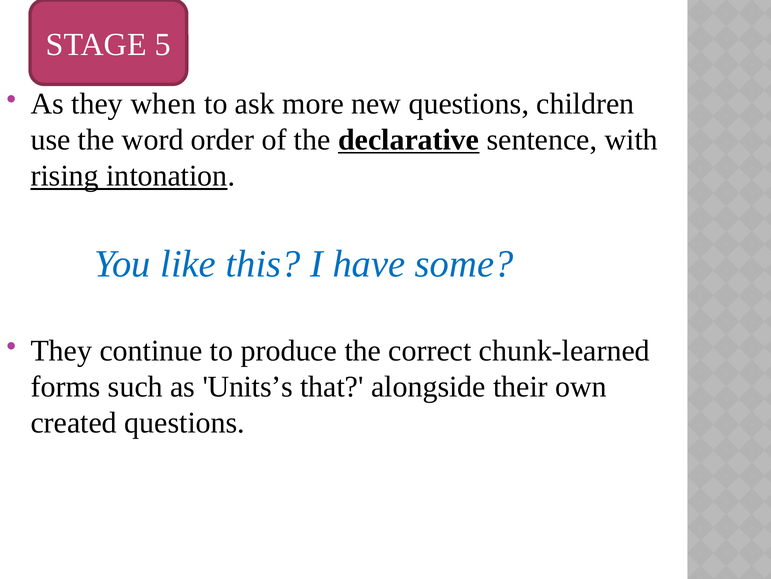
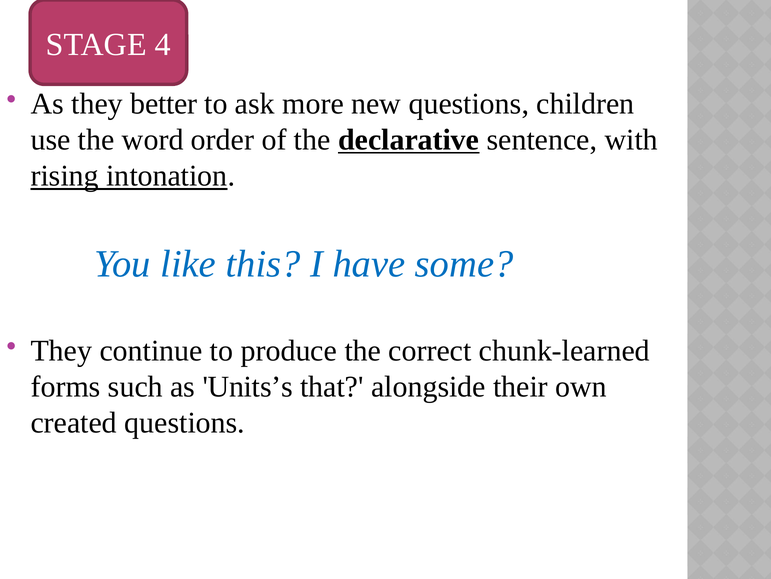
5: 5 -> 4 (163, 44)
when: when -> better (164, 104)
